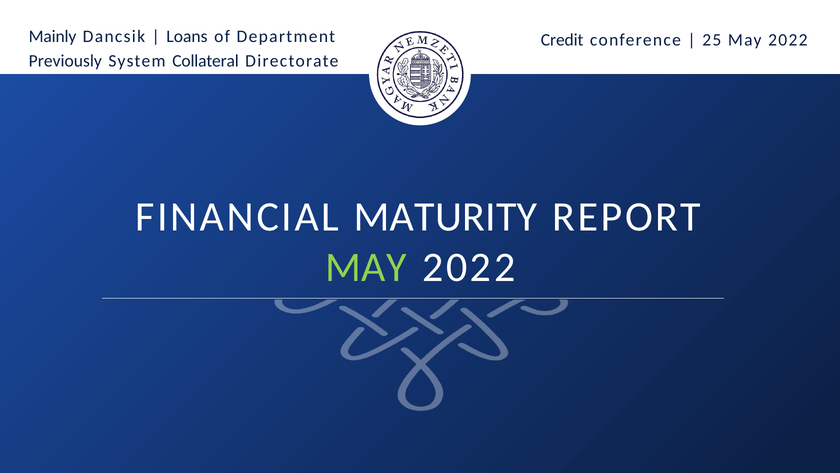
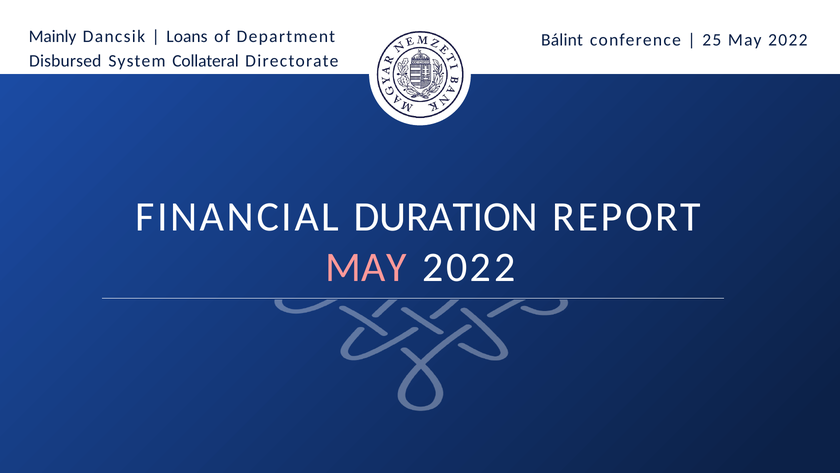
Credit: Credit -> Bálint (562, 40)
Previously: Previously -> Disbursed (65, 61)
MATURITY: MATURITY -> DURATION (446, 217)
MAY colour: light green -> pink (366, 267)
